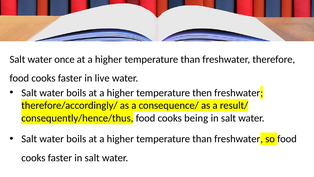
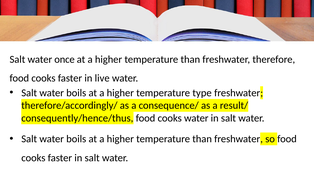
then: then -> type (202, 93)
cooks being: being -> water (196, 118)
